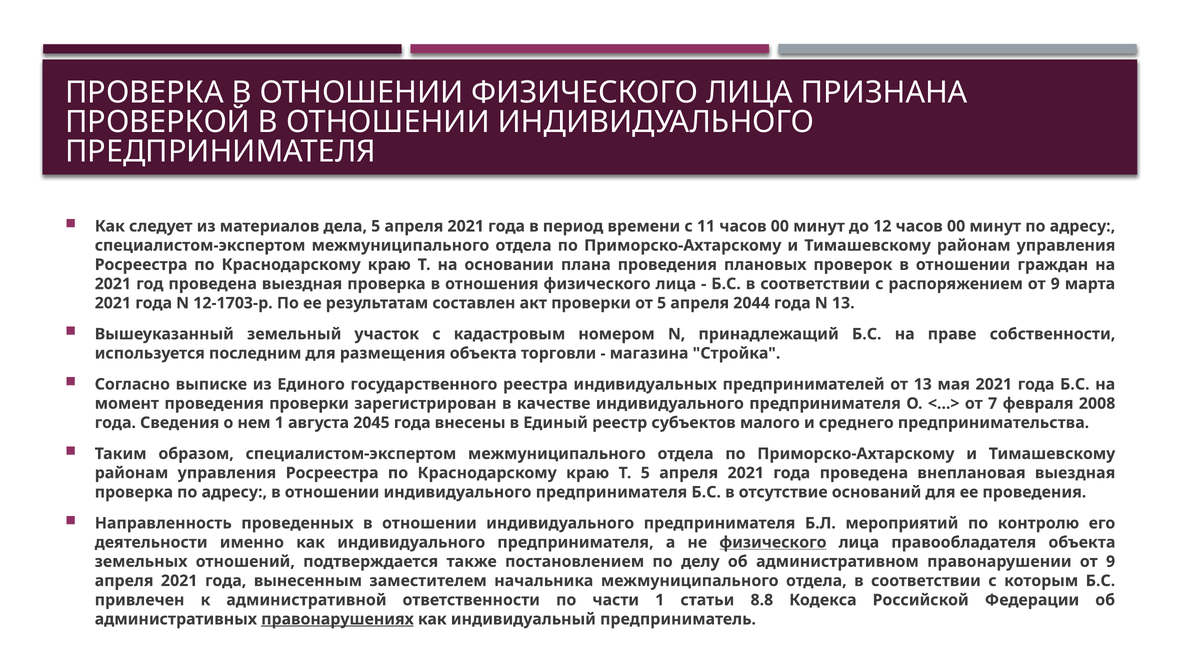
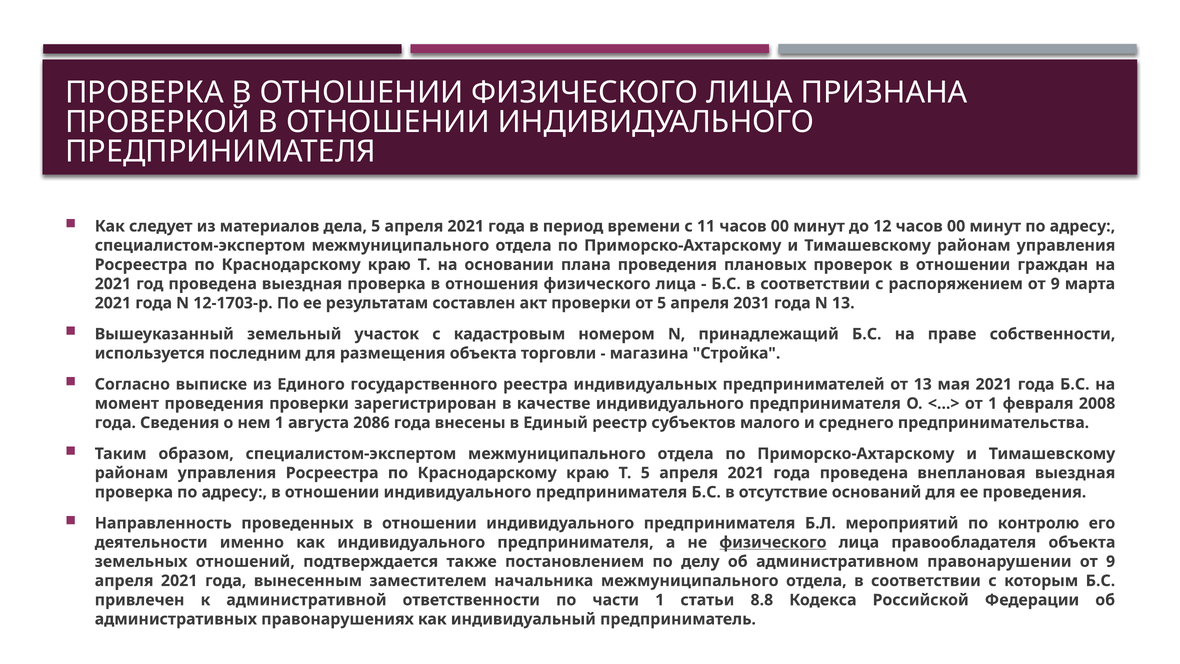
2044: 2044 -> 2031 (752, 303)
от 7: 7 -> 1 (993, 403)
2045: 2045 -> 2086 (371, 423)
правонарушениях underline: present -> none (337, 619)
